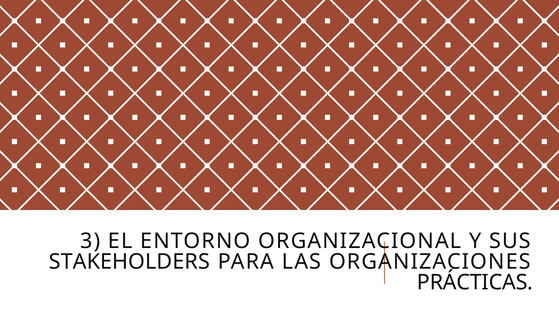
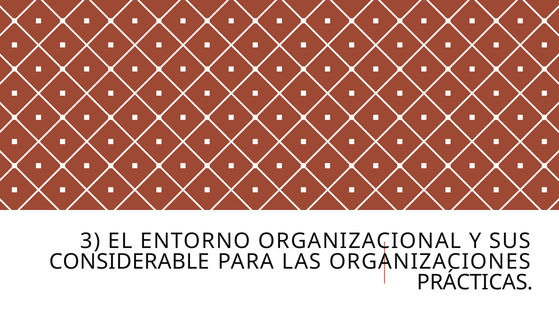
STAKEHOLDERS: STAKEHOLDERS -> CONSIDERABLE (129, 261)
